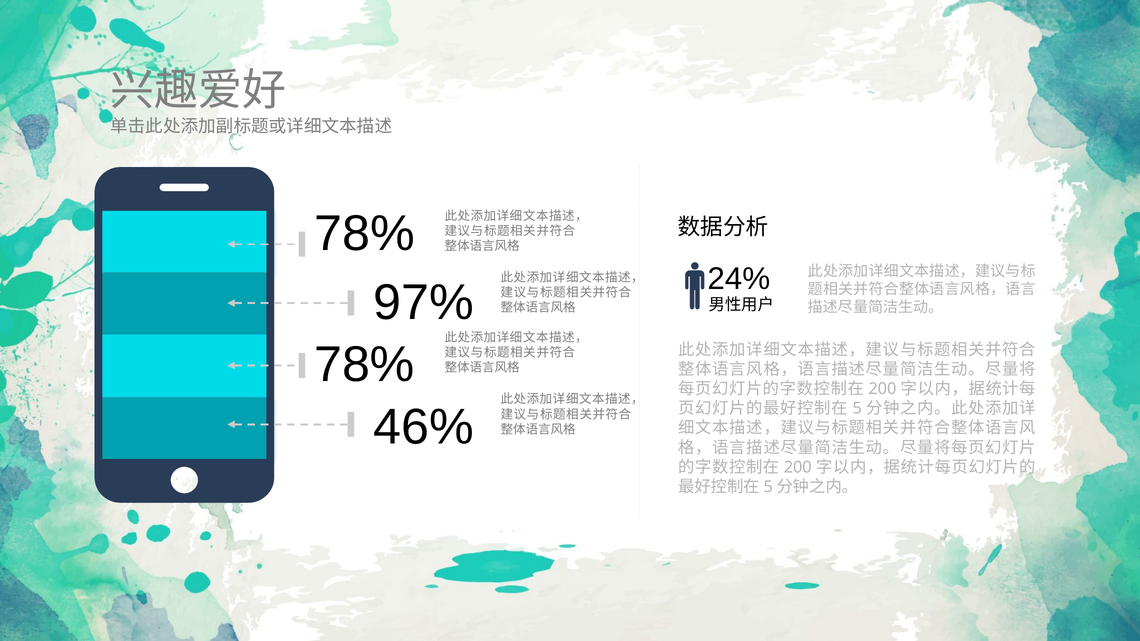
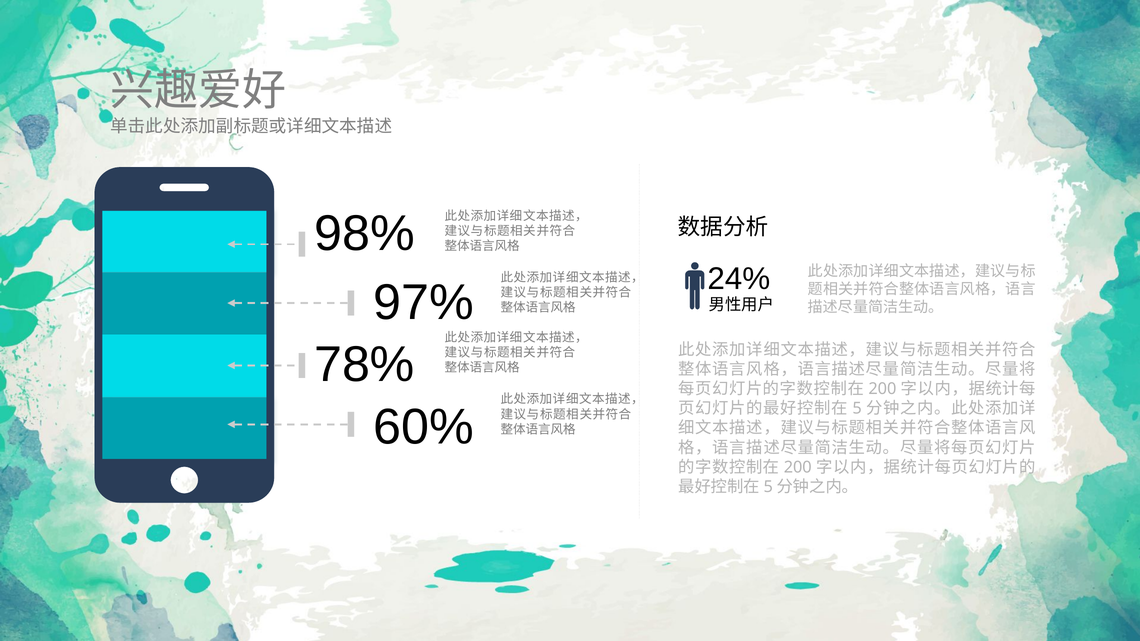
78%: 78% -> 98% (364, 234)
46%: 46% -> 60% (423, 427)
